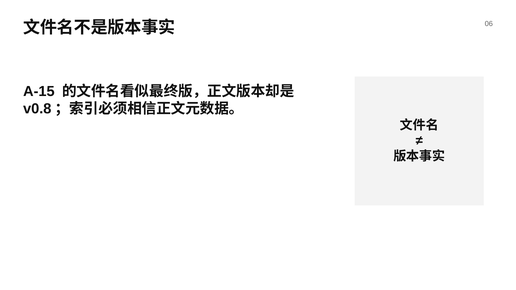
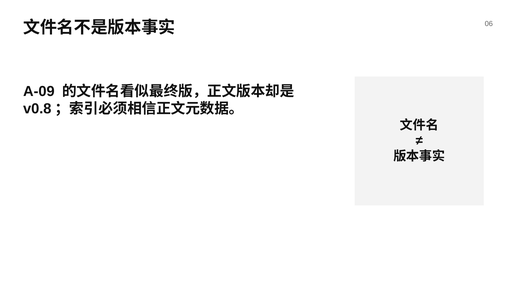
A-15: A-15 -> A-09 (39, 91)
